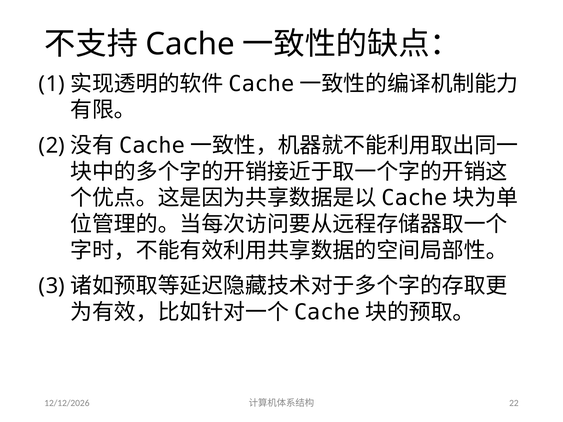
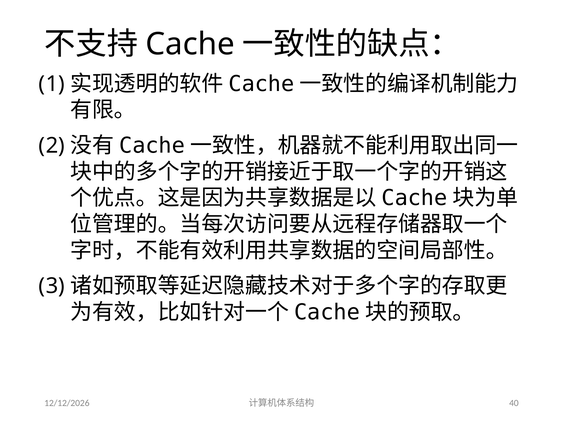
22: 22 -> 40 (514, 403)
